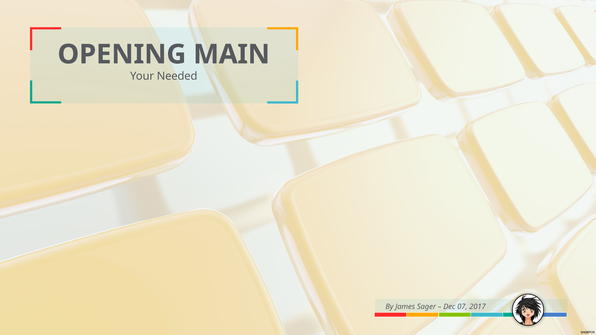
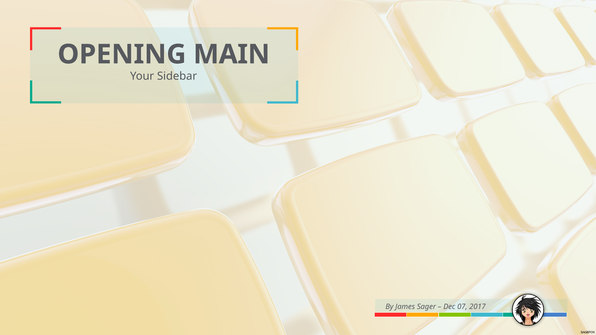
Needed: Needed -> Sidebar (177, 76)
